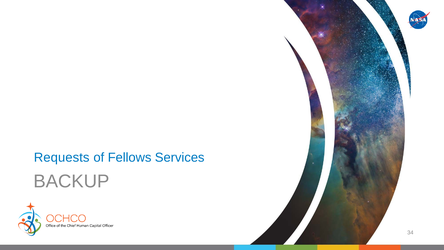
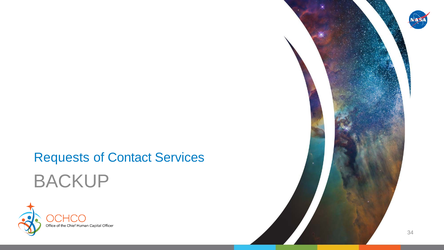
Fellows: Fellows -> Contact (130, 157)
